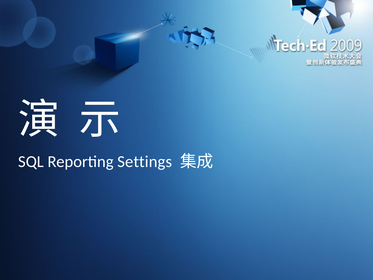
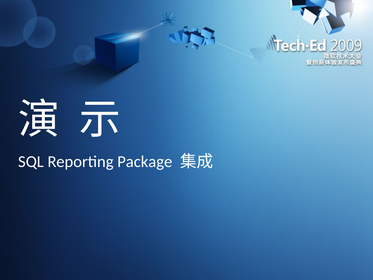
Settings: Settings -> Package (145, 162)
